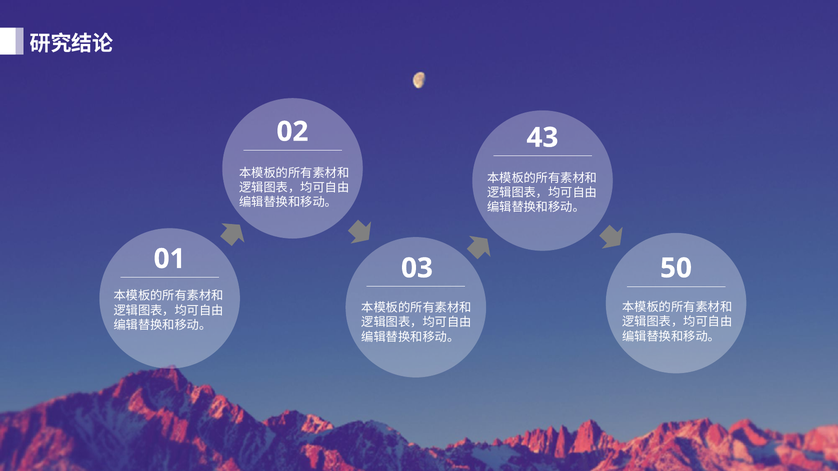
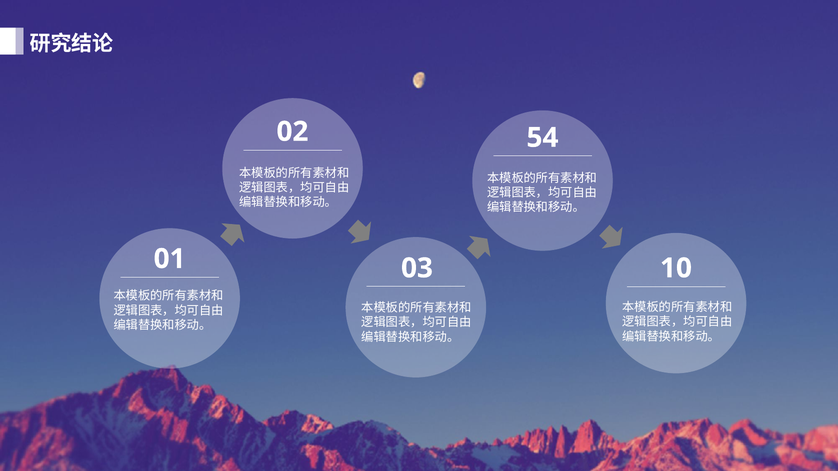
43: 43 -> 54 (542, 138)
50: 50 -> 10 (676, 268)
